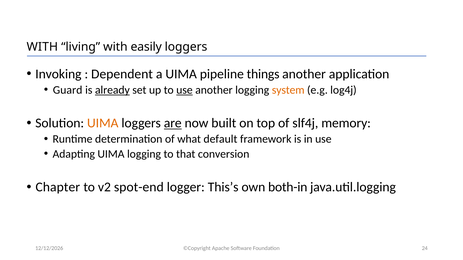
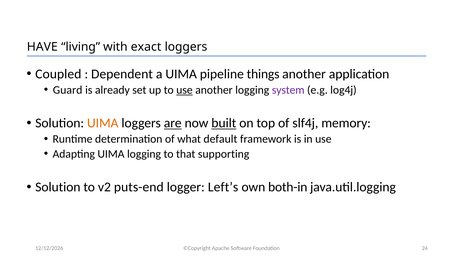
WITH: WITH -> HAVE (42, 47)
easily: easily -> exact (146, 47)
Invoking: Invoking -> Coupled (58, 74)
already underline: present -> none (112, 90)
system colour: orange -> purple (288, 90)
built underline: none -> present (224, 123)
conversion: conversion -> supporting (224, 154)
Chapter: Chapter -> Solution (58, 187)
spot-end: spot-end -> puts-end (139, 187)
This’s: This’s -> Left’s (223, 187)
